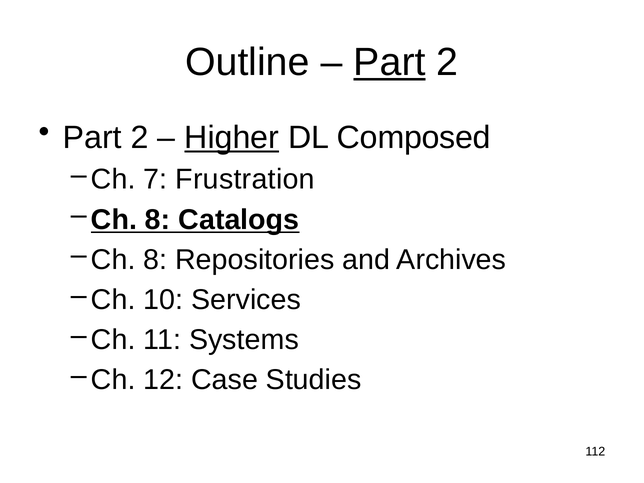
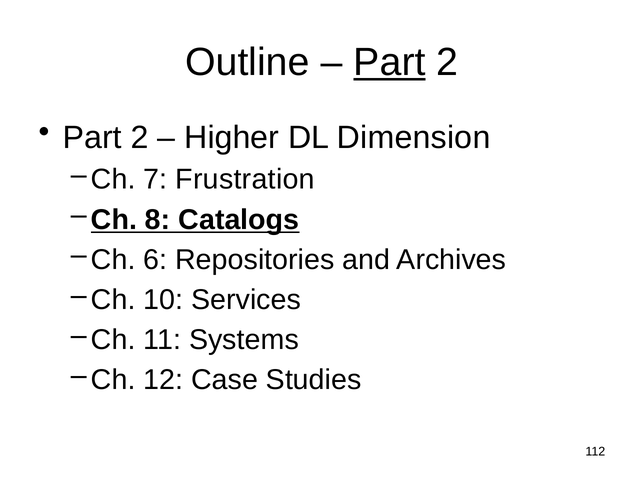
Higher underline: present -> none (232, 137)
Composed: Composed -> Dimension (414, 137)
8: 8 -> 6 (155, 260)
